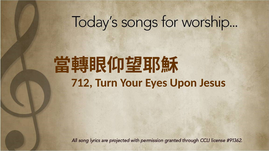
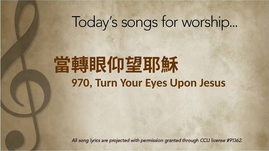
712: 712 -> 970 (82, 83)
